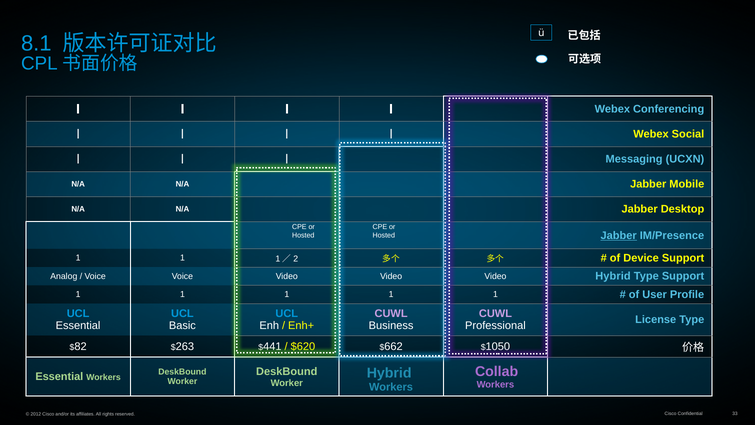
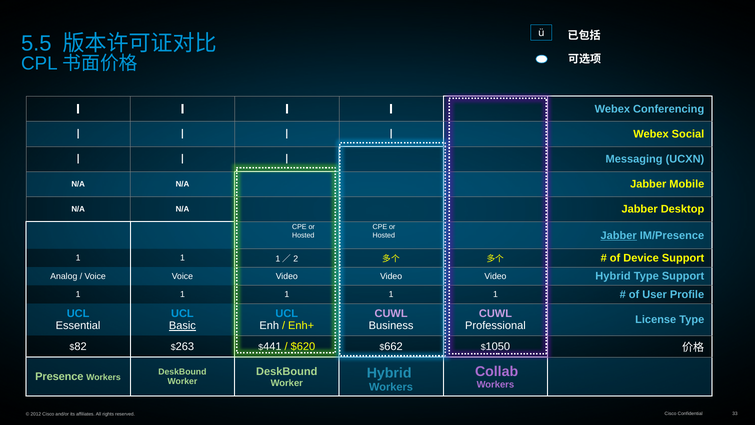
8.1: 8.1 -> 5.5 (36, 44)
Basic underline: none -> present (182, 326)
Essential: Essential -> Presence (59, 377)
